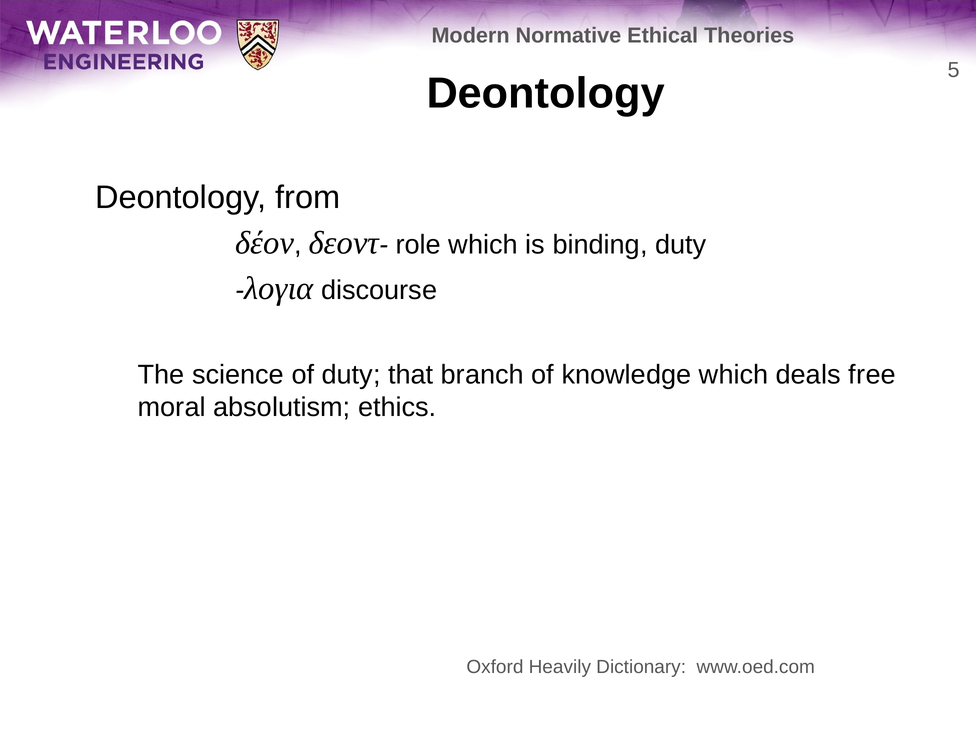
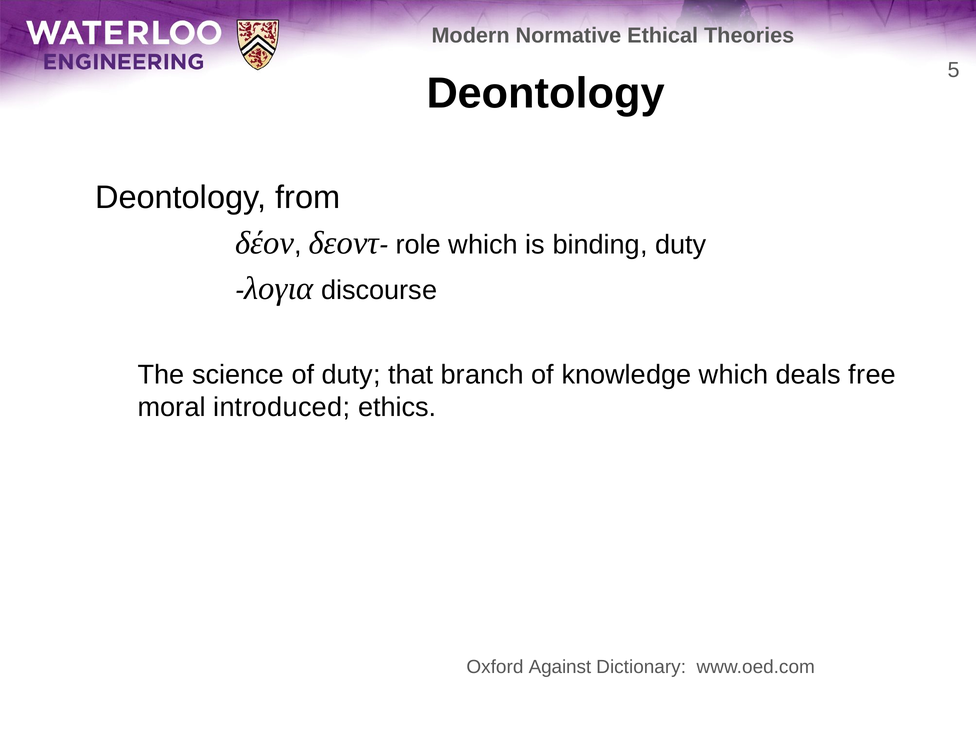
absolutism: absolutism -> introduced (282, 407)
Heavily: Heavily -> Against (560, 667)
